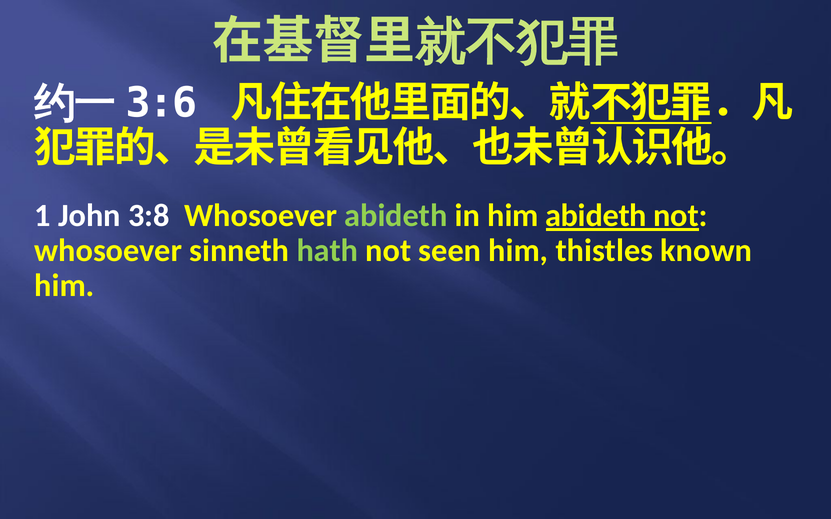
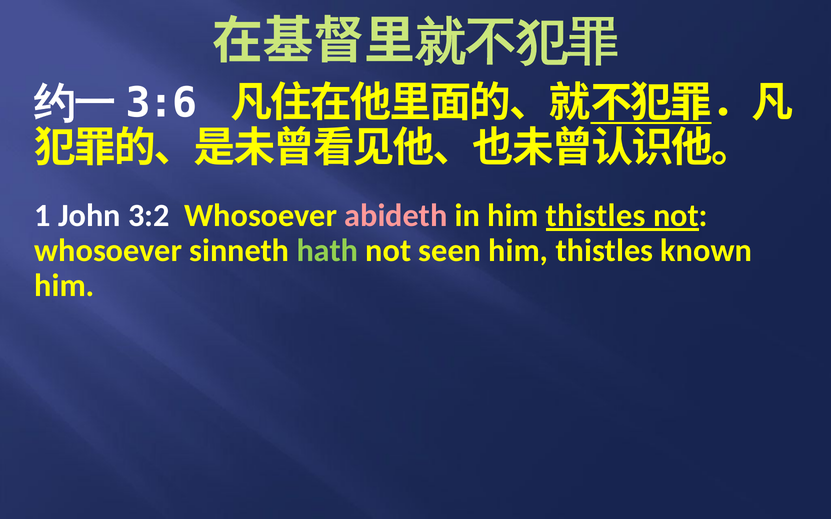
3:8: 3:8 -> 3:2 (149, 216)
abideth colour: light green -> pink (396, 216)
in him abideth: abideth -> thistles (596, 216)
